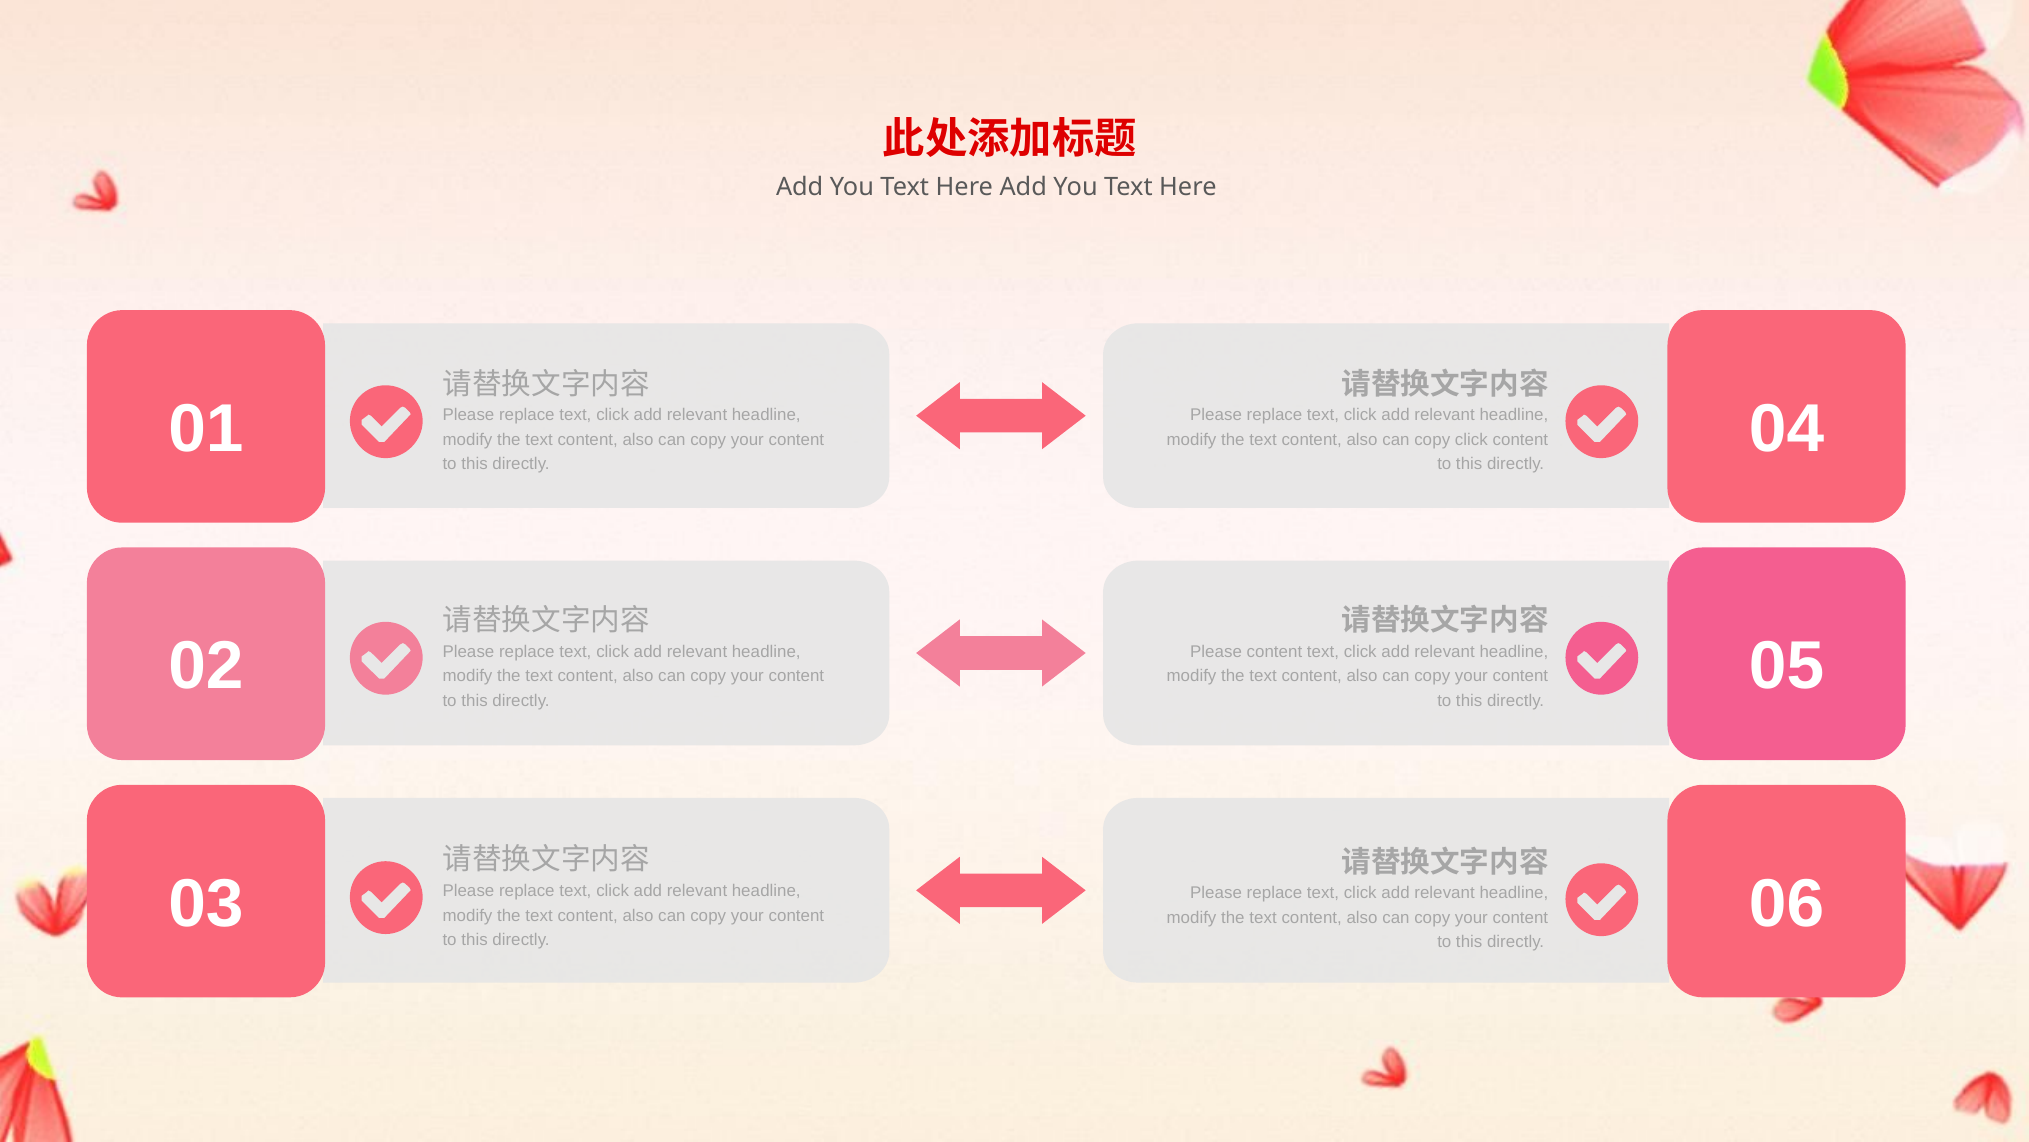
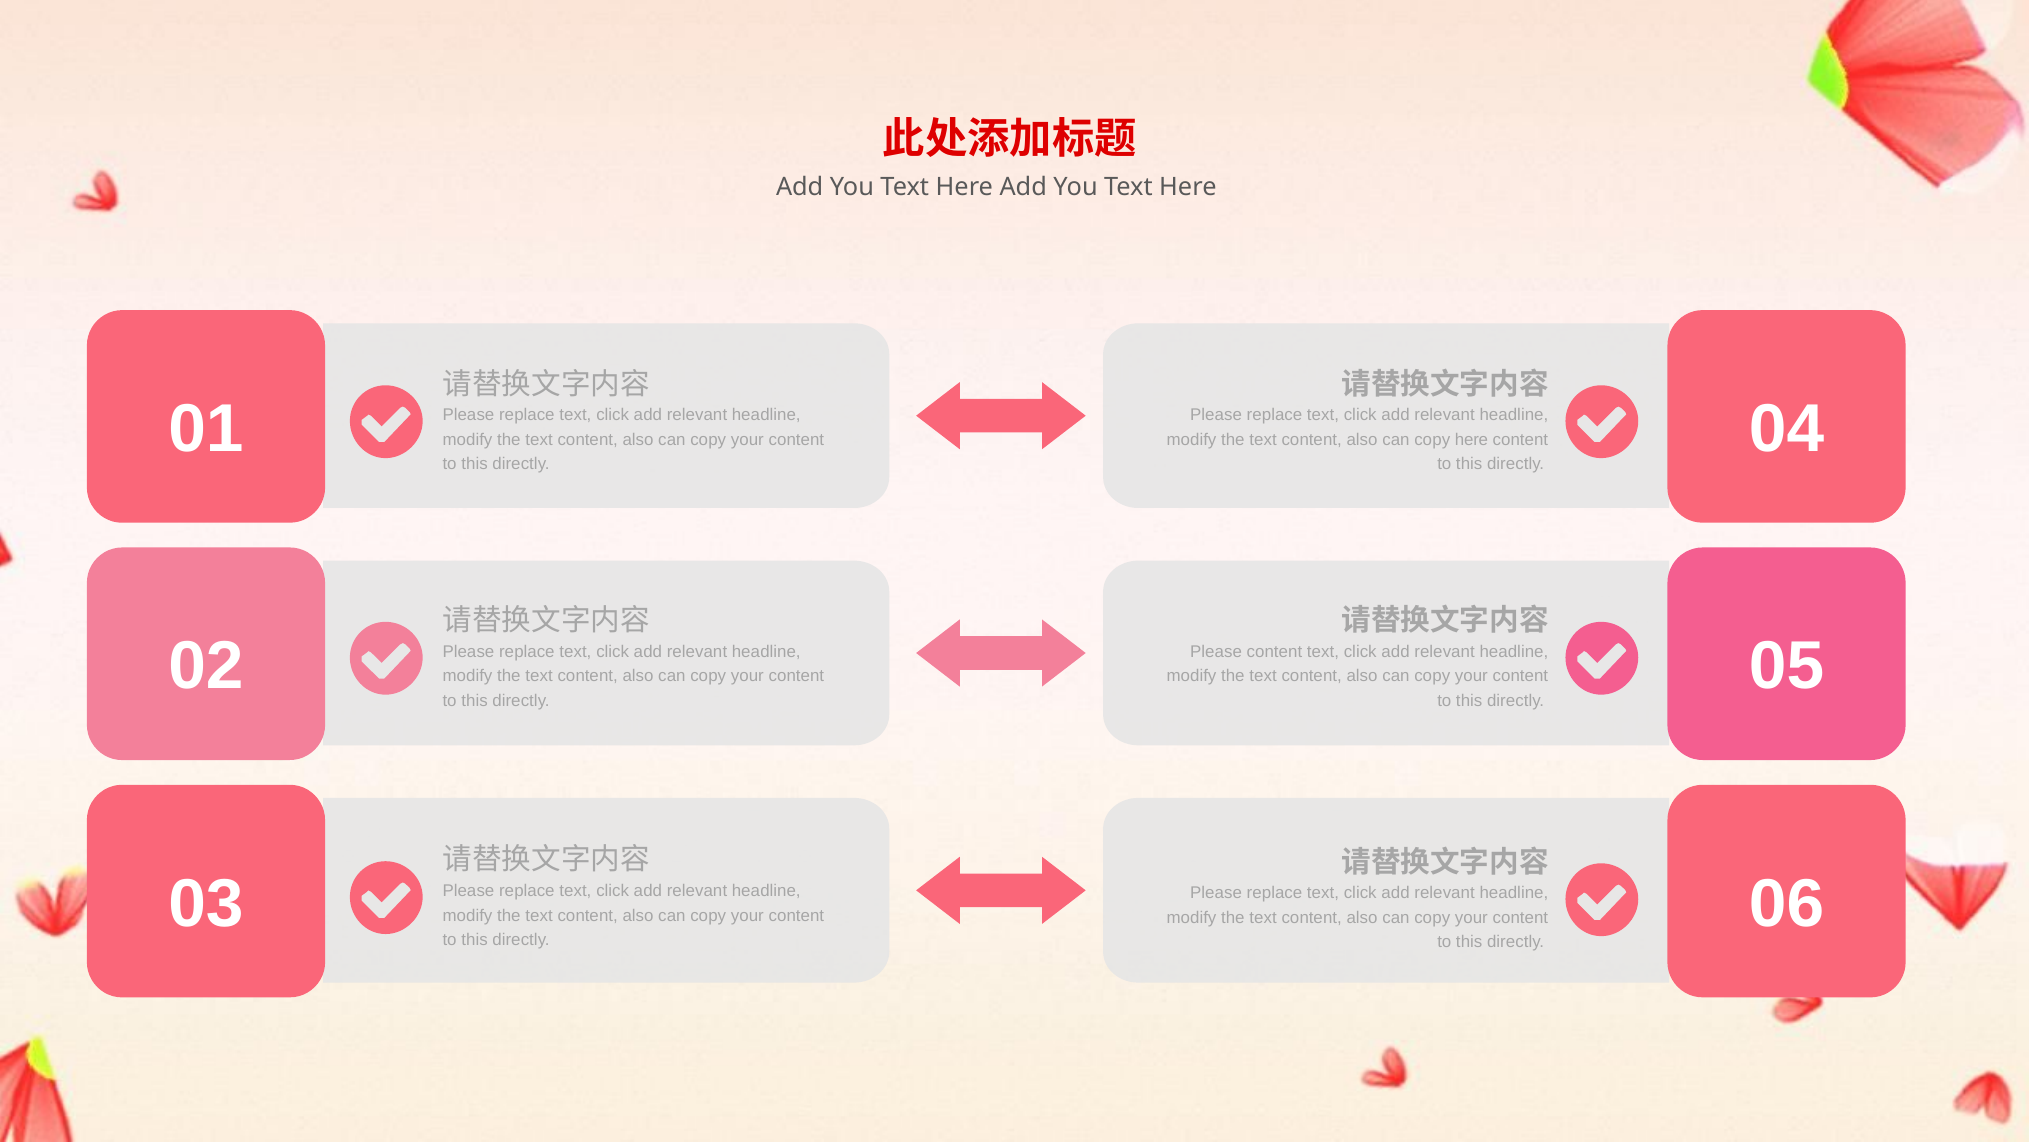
copy click: click -> here (1471, 439)
